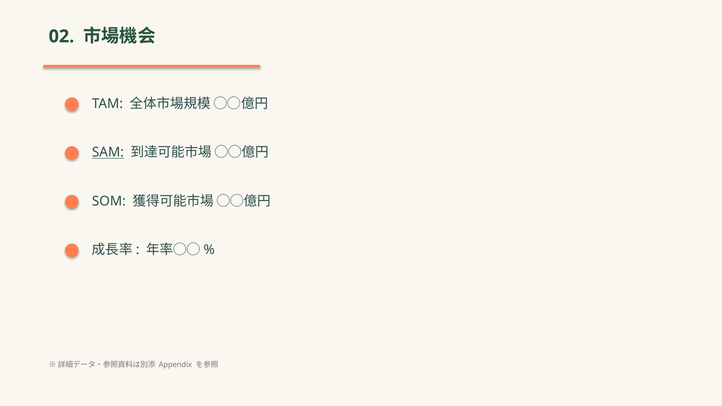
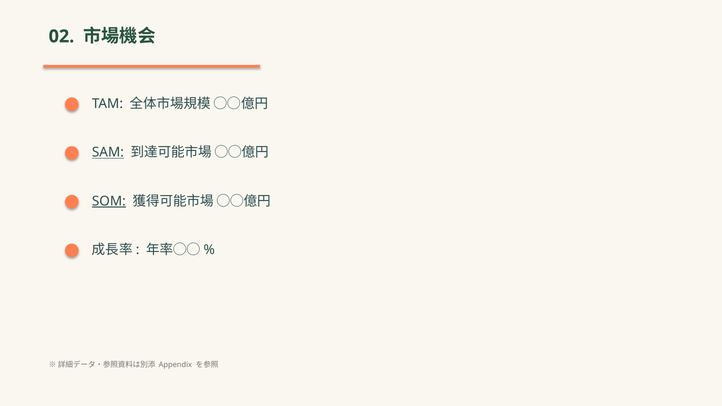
SOM underline: none -> present (109, 201)
